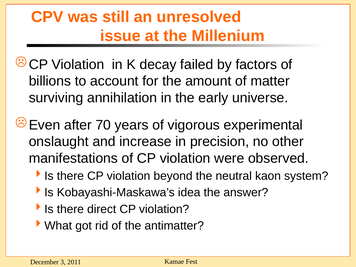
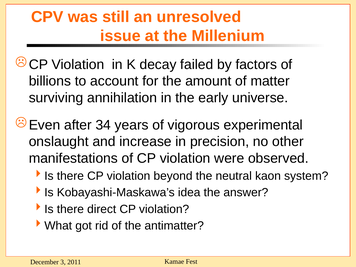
70: 70 -> 34 (103, 125)
